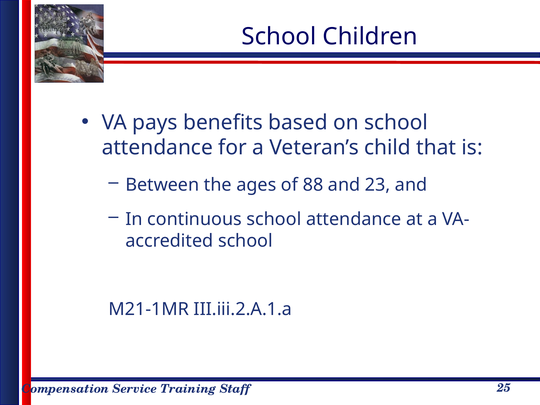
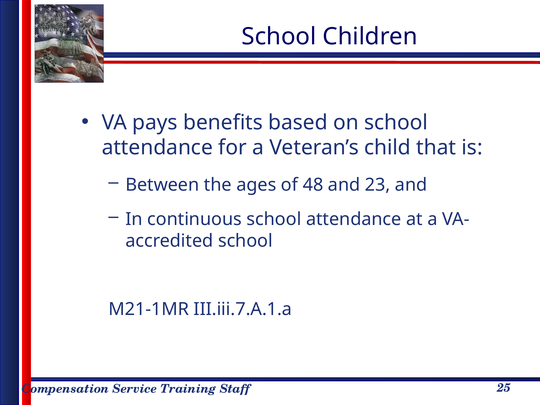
88: 88 -> 48 (313, 185)
III.iii.2.A.1.a: III.iii.2.A.1.a -> III.iii.7.A.1.a (243, 309)
